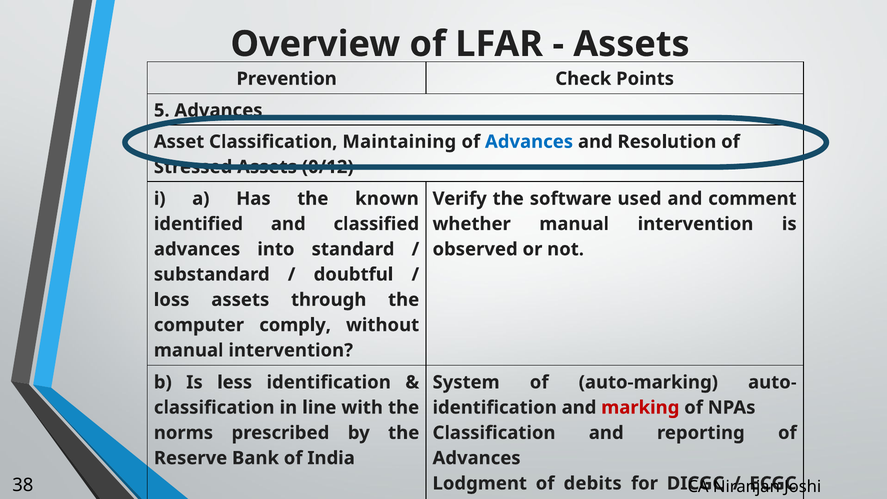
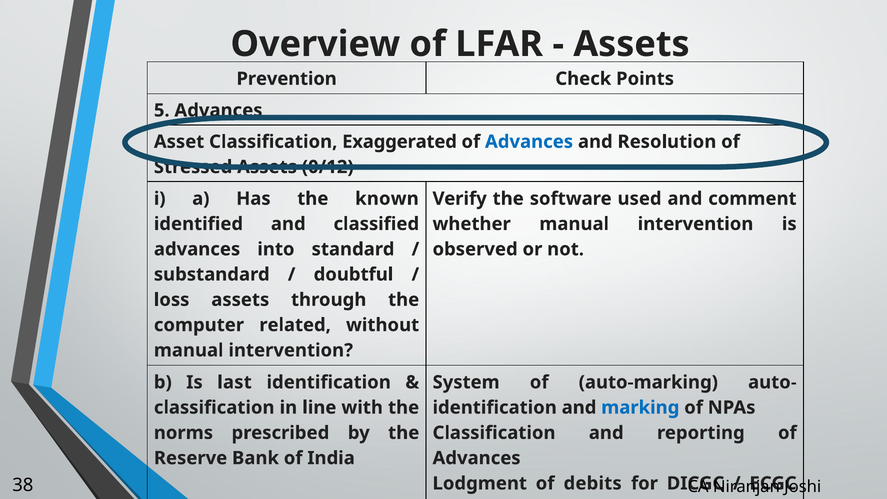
Maintaining: Maintaining -> Exaggerated (400, 142)
comply: comply -> related (295, 325)
less: less -> last (235, 382)
marking colour: red -> blue (640, 408)
